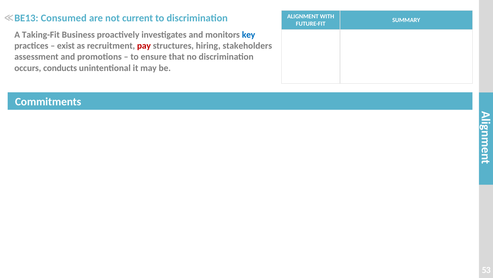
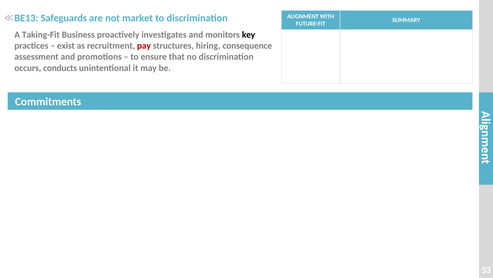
Consumed: Consumed -> Safeguards (64, 18)
current: current -> market (138, 18)
key colour: blue -> black (249, 35)
stakeholders: stakeholders -> consequence (247, 46)
